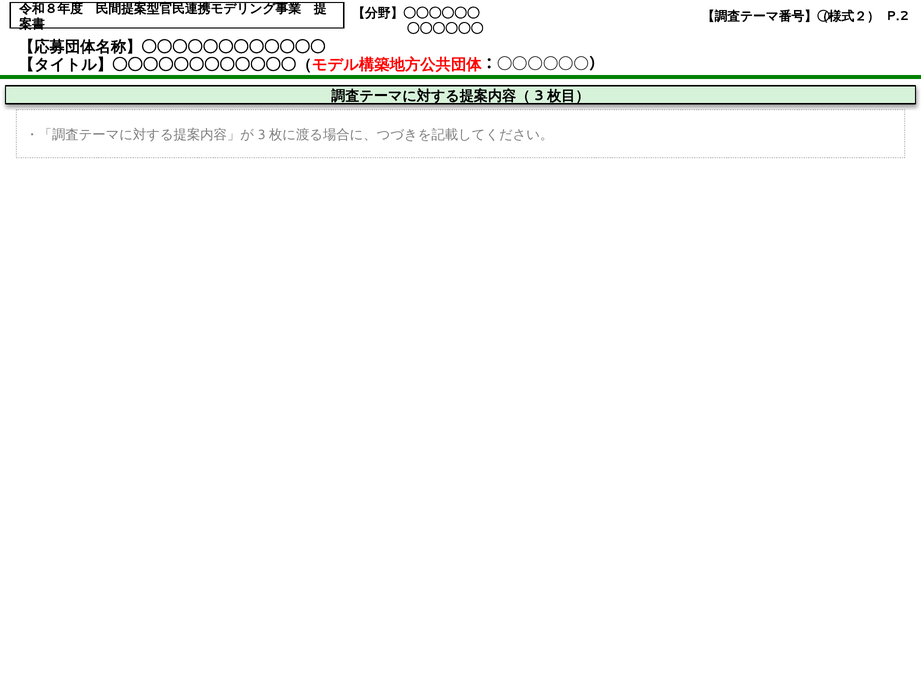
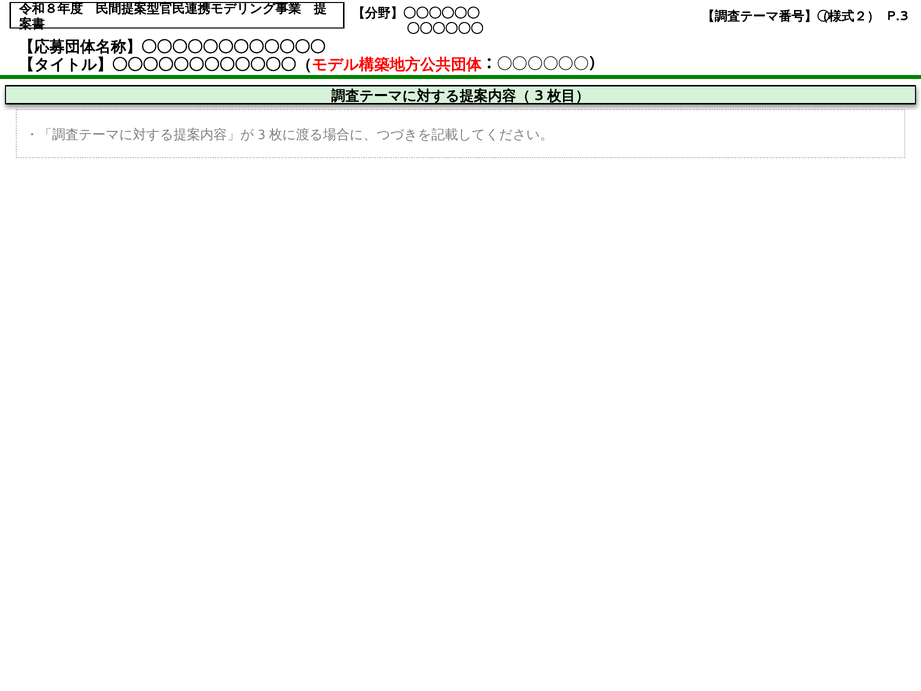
P.2: P.2 -> P.3 (898, 16)
